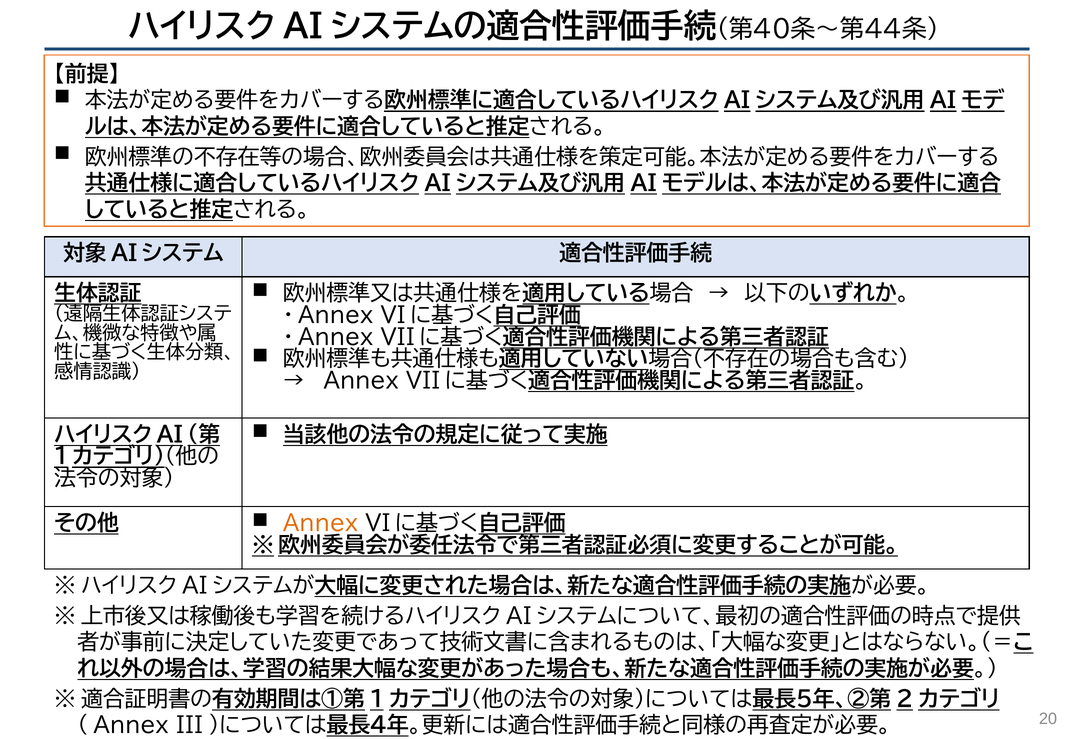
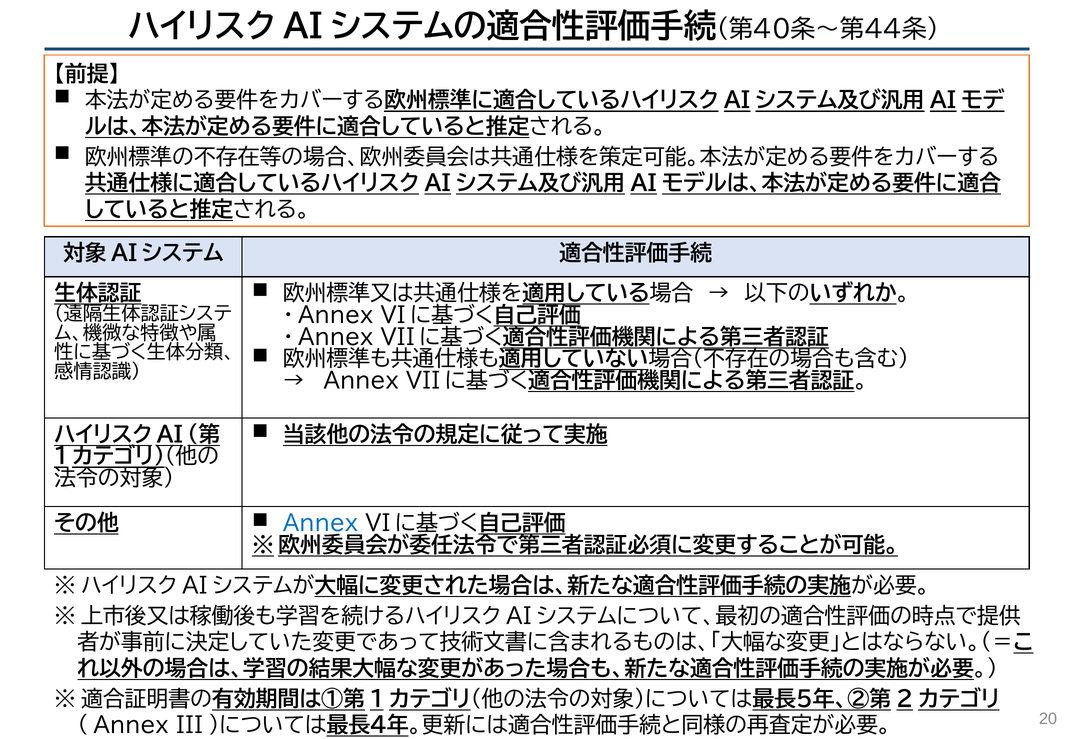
Annex colour: orange -> blue (320, 523)
